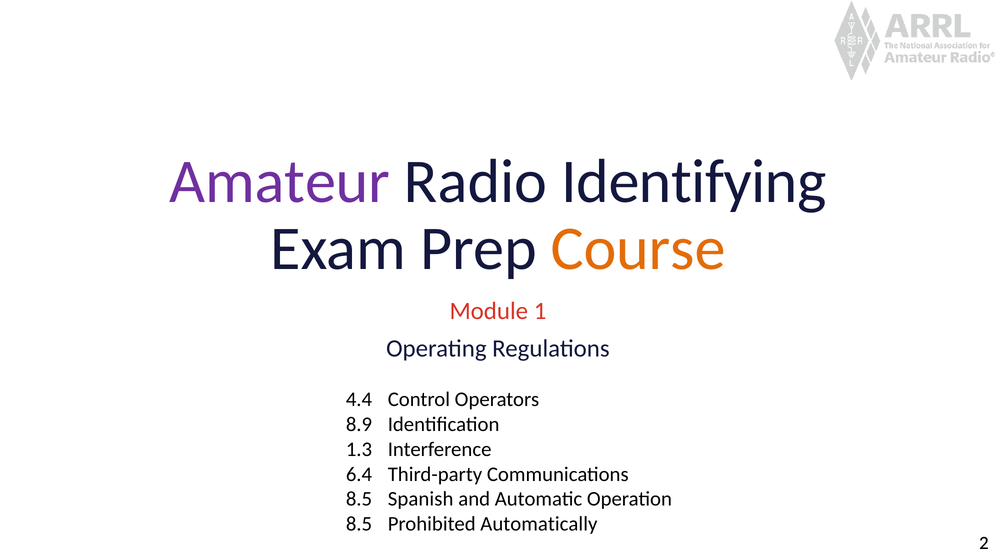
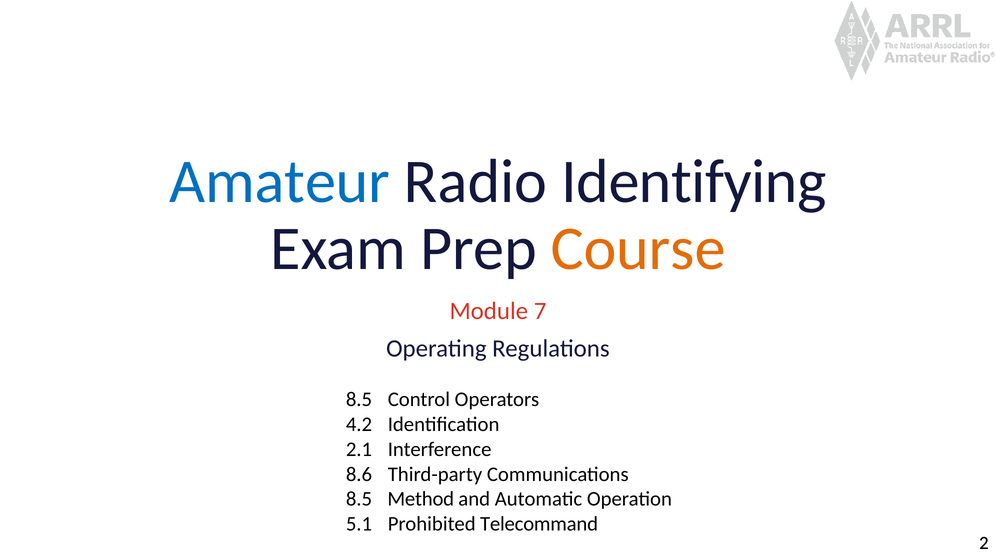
Amateur colour: purple -> blue (280, 182)
1: 1 -> 7 (540, 311)
4.4: 4.4 -> 8.5 (359, 400)
8.9: 8.9 -> 4.2 (359, 425)
1.3: 1.3 -> 2.1 (359, 450)
6.4: 6.4 -> 8.6 (359, 474)
Spanish: Spanish -> Method (421, 499)
8.5: 8.5 -> 5.1 (359, 524)
Automatically: Automatically -> Telecommand (539, 524)
